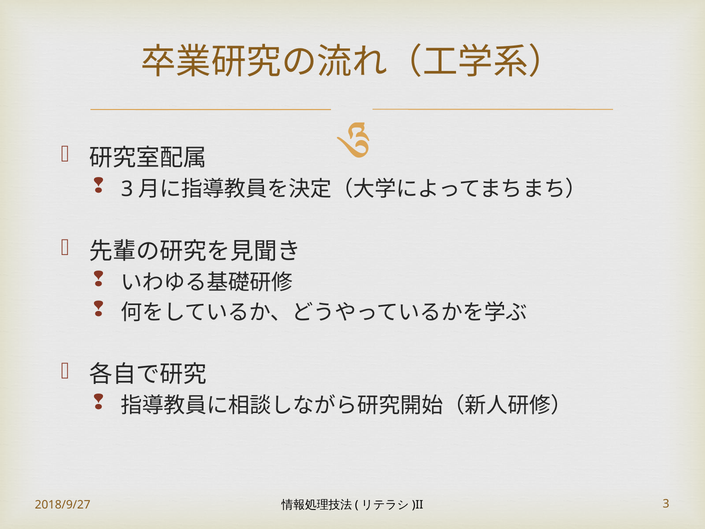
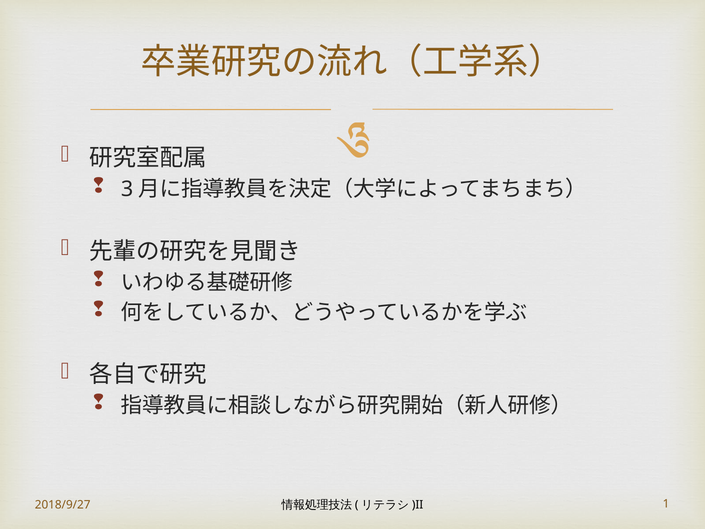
3: 3 -> 1 (666, 504)
